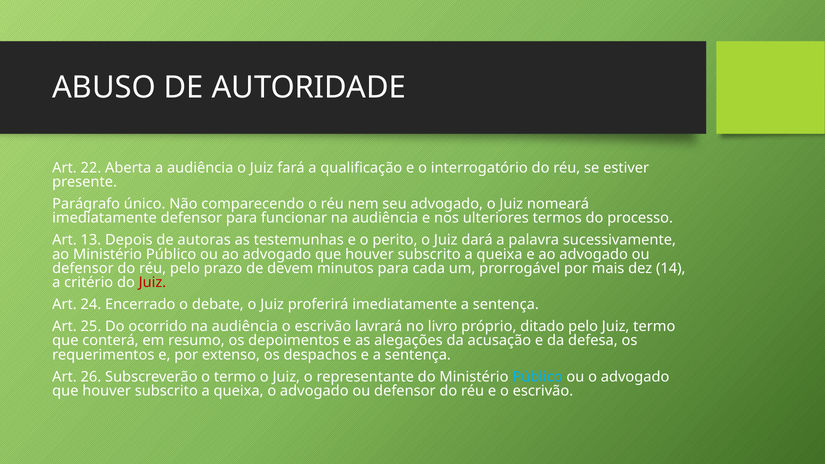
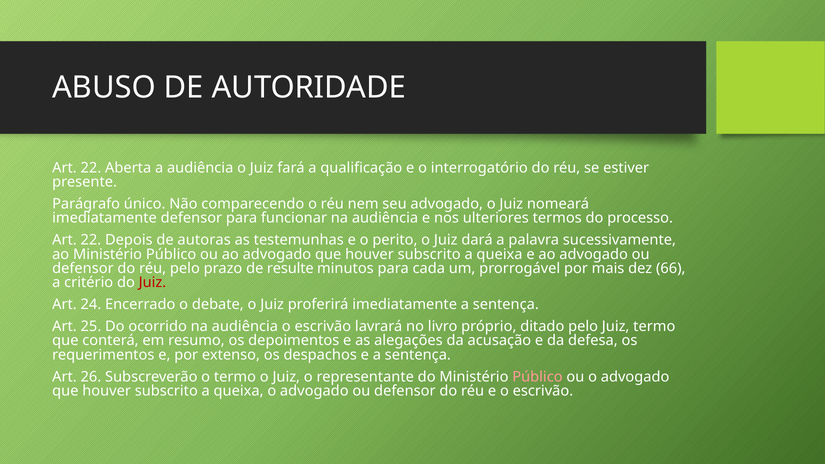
13: 13 -> 22 (91, 240)
devem: devem -> resulte (290, 268)
14: 14 -> 66 (671, 268)
Público colour: light blue -> pink (537, 377)
